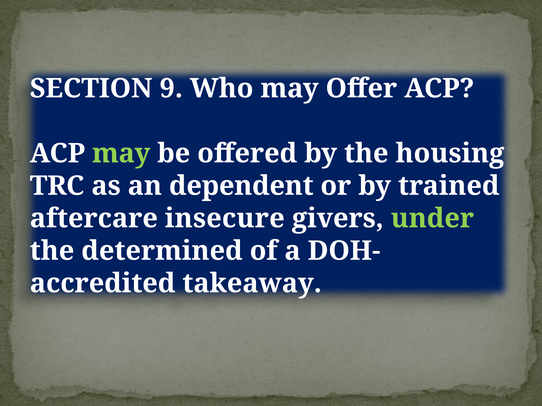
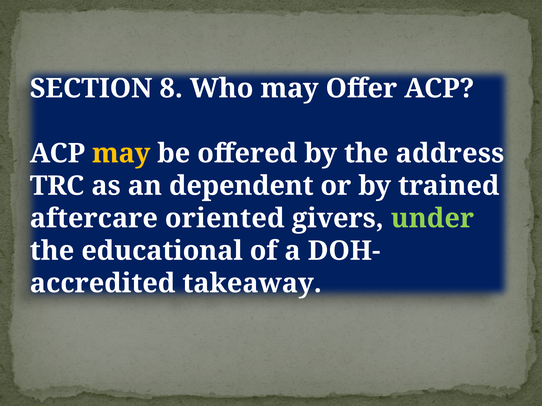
9: 9 -> 8 (171, 89)
may colour: light green -> yellow (121, 154)
housing: housing -> address (450, 154)
insecure: insecure -> oriented (225, 219)
determined: determined -> educational (162, 251)
